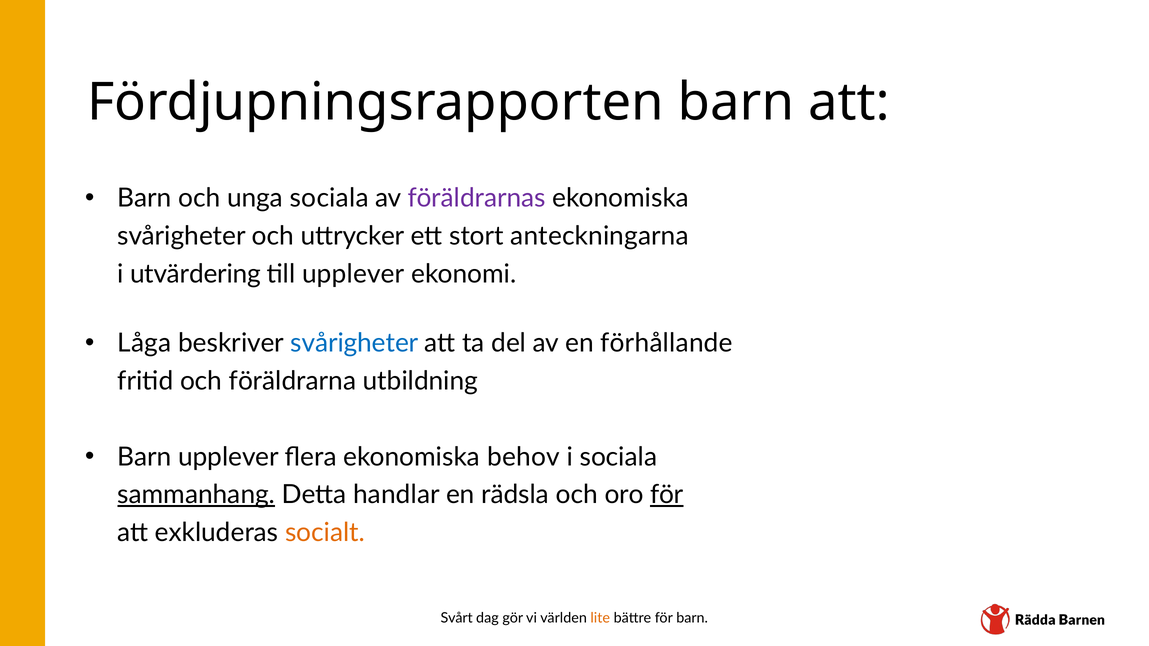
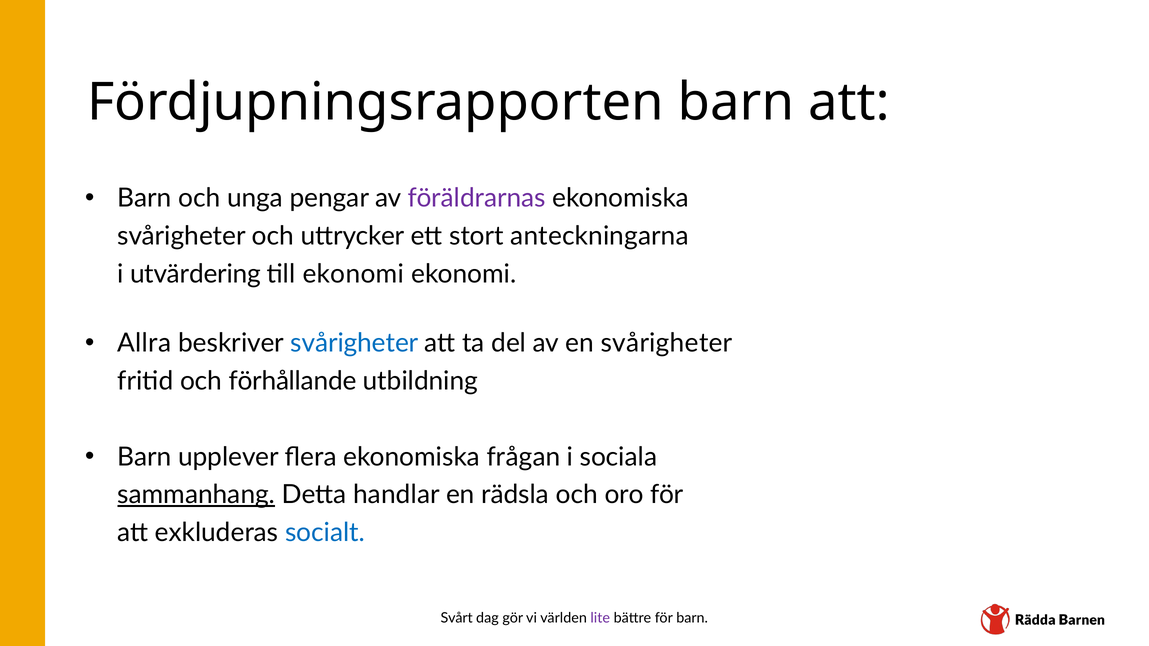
unga sociala: sociala -> pengar (329, 198)
till upplever: upplever -> ekonomi (353, 274)
Låga: Låga -> Allra (144, 343)
en förhållande: förhållande -> svårigheter (667, 343)
föräldrarna: föräldrarna -> förhållande (293, 381)
behov: behov -> frågan (524, 457)
för underline: present -> none (667, 495)
socialt colour: orange -> blue (325, 533)
lite colour: orange -> purple (600, 618)
